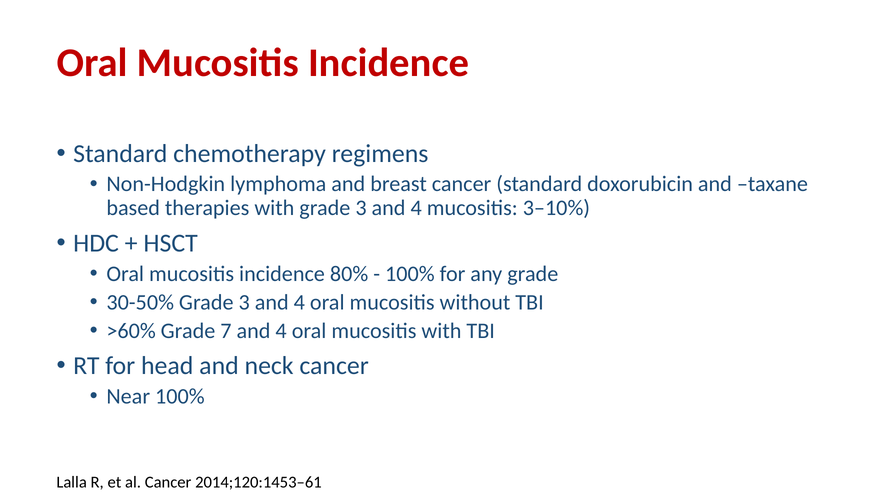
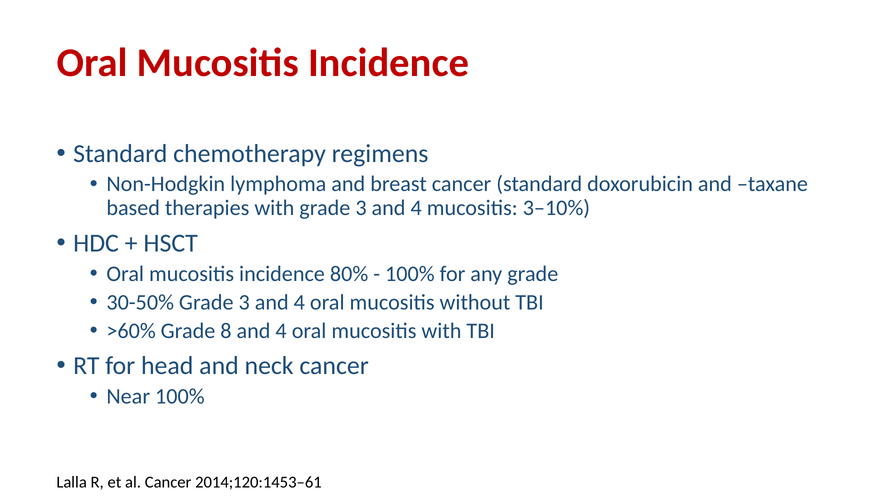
7: 7 -> 8 (226, 331)
